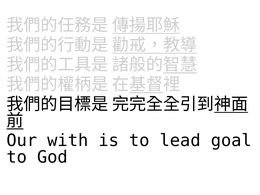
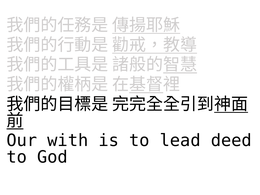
goal: goal -> deed (231, 141)
